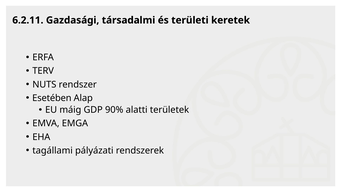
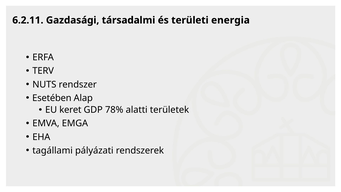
keretek: keretek -> energia (230, 20)
máig: máig -> keret (70, 110)
90%: 90% -> 78% (114, 110)
